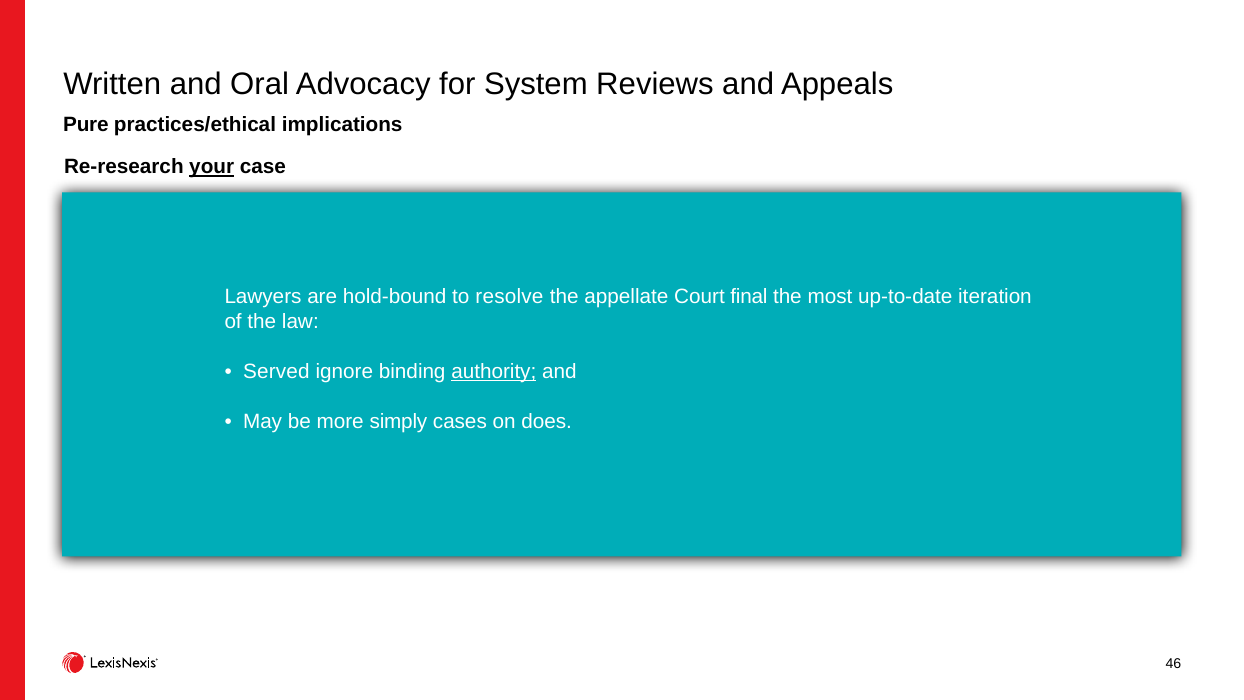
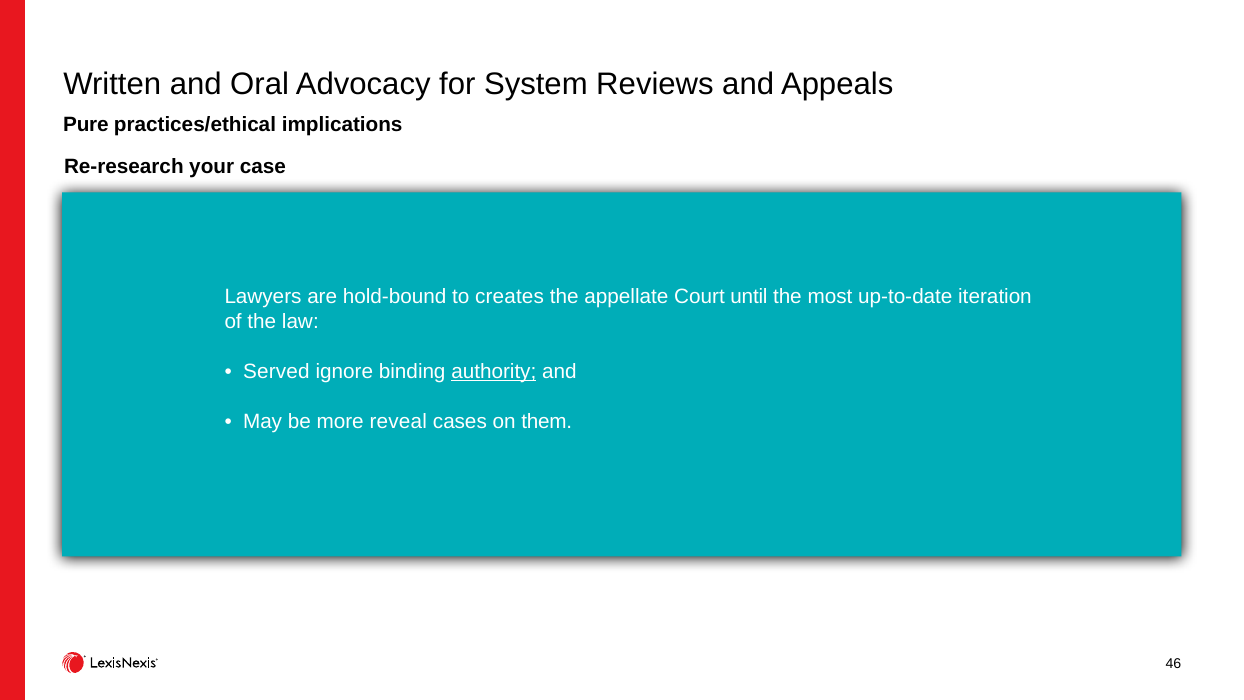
your underline: present -> none (212, 167)
resolve: resolve -> creates (510, 297)
final: final -> until (749, 297)
simply: simply -> reveal (398, 422)
does: does -> them (547, 422)
